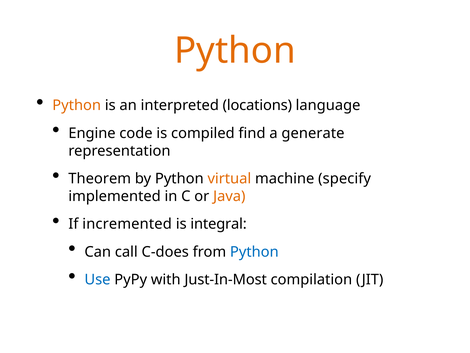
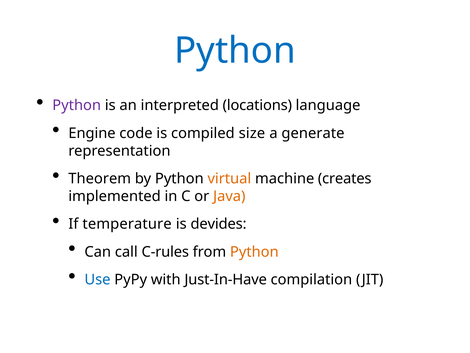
Python colour: orange -> blue (235, 51)
Python colour: orange -> purple (77, 105)
find: find -> size (252, 133)
specify: specify -> creates (345, 178)
incremented: incremented -> temperature (127, 224)
integral: integral -> devides (219, 224)
C-does: C-does -> C-rules (165, 251)
Python colour: blue -> orange (254, 251)
Just-In-Most: Just-In-Most -> Just-In-Have (226, 279)
